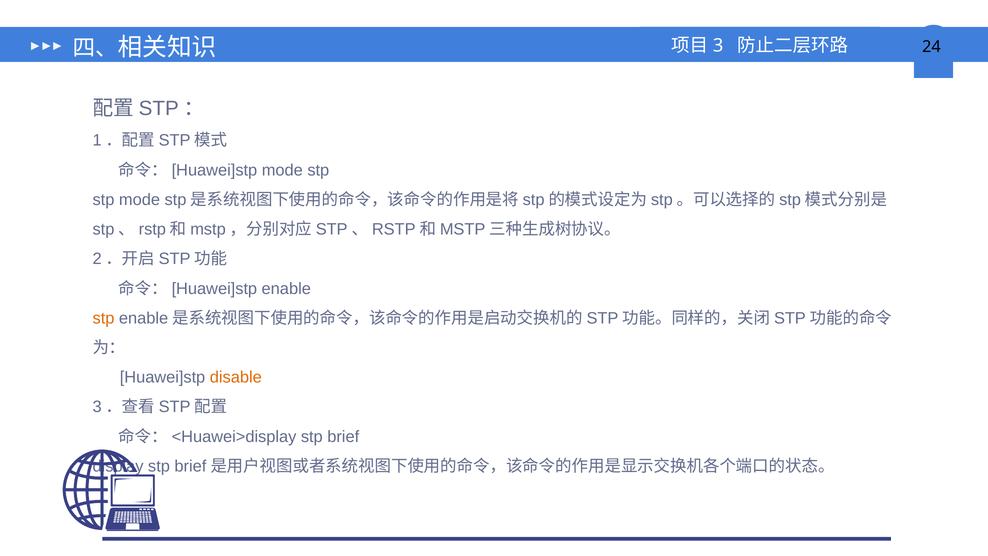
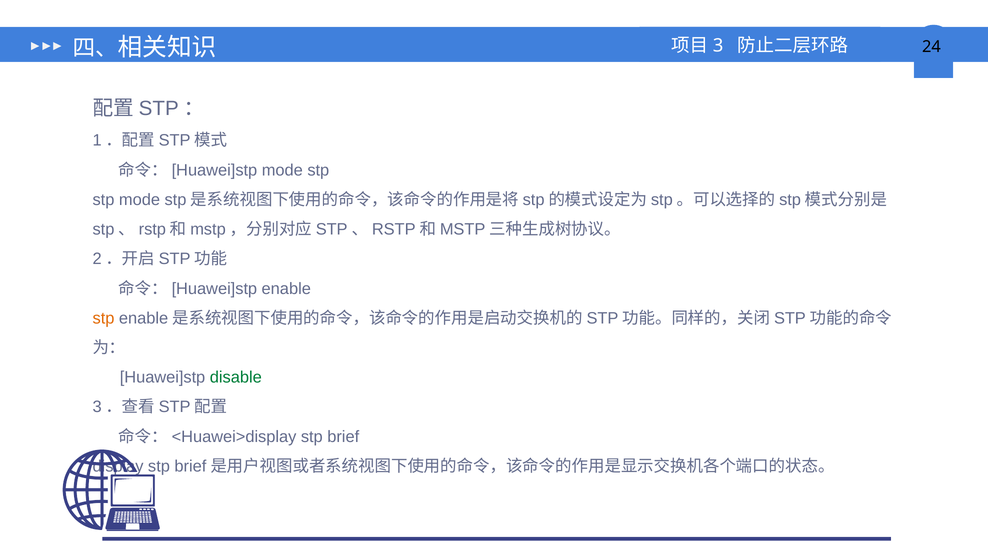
disable colour: orange -> green (236, 377)
